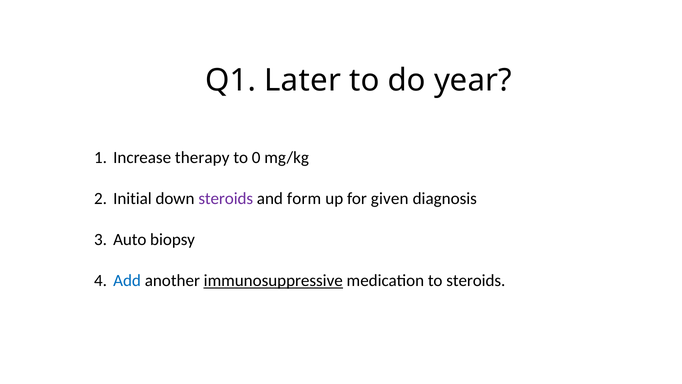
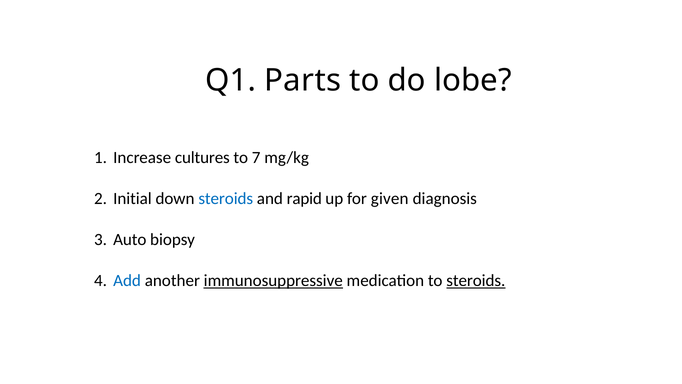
Later: Later -> Parts (303, 80)
year: year -> lobe (473, 80)
therapy: therapy -> cultures (202, 158)
0: 0 -> 7 (256, 158)
steroids colour: purple -> blue (226, 198)
form: form -> rapid (304, 198)
steroids underline: none -> present (476, 280)
